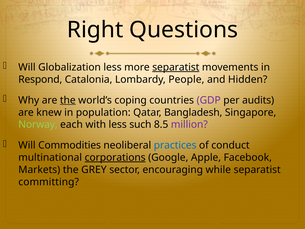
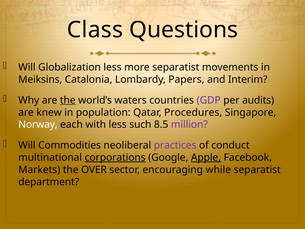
Right: Right -> Class (95, 30)
separatist underline: present -> none (176, 67)
Respond: Respond -> Meiksins (40, 79)
People: People -> Papers (186, 79)
Hidden: Hidden -> Interim (248, 79)
coping: coping -> waters (131, 100)
Bangladesh: Bangladesh -> Procedures (193, 112)
Norway colour: light green -> white (38, 124)
practices colour: blue -> purple (175, 145)
Apple underline: none -> present (206, 157)
GREY: GREY -> OVER (94, 170)
committing: committing -> department (49, 182)
